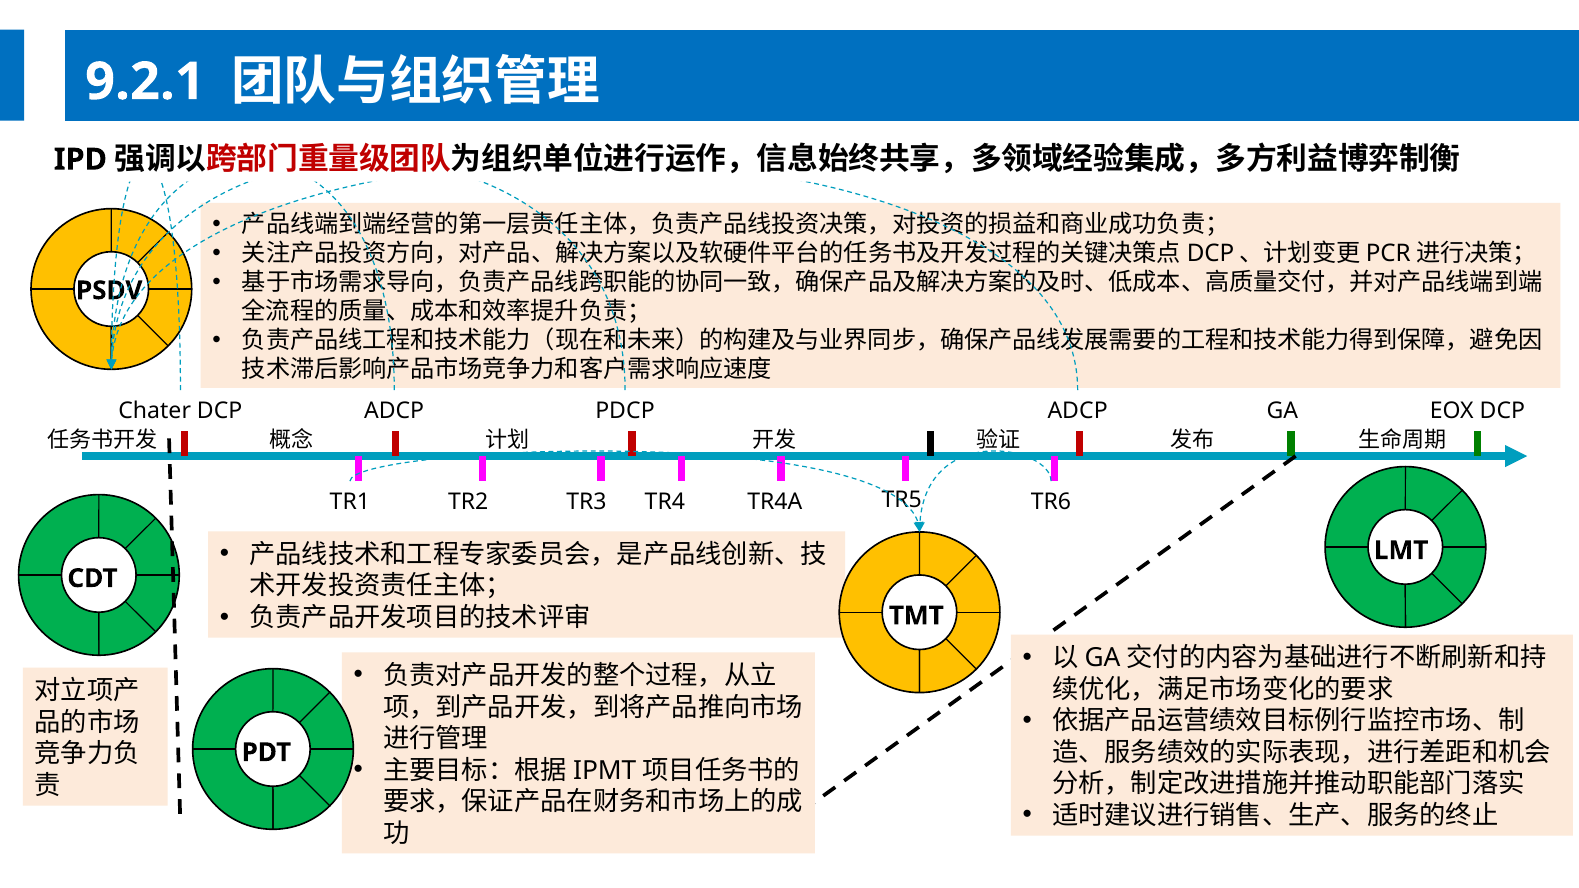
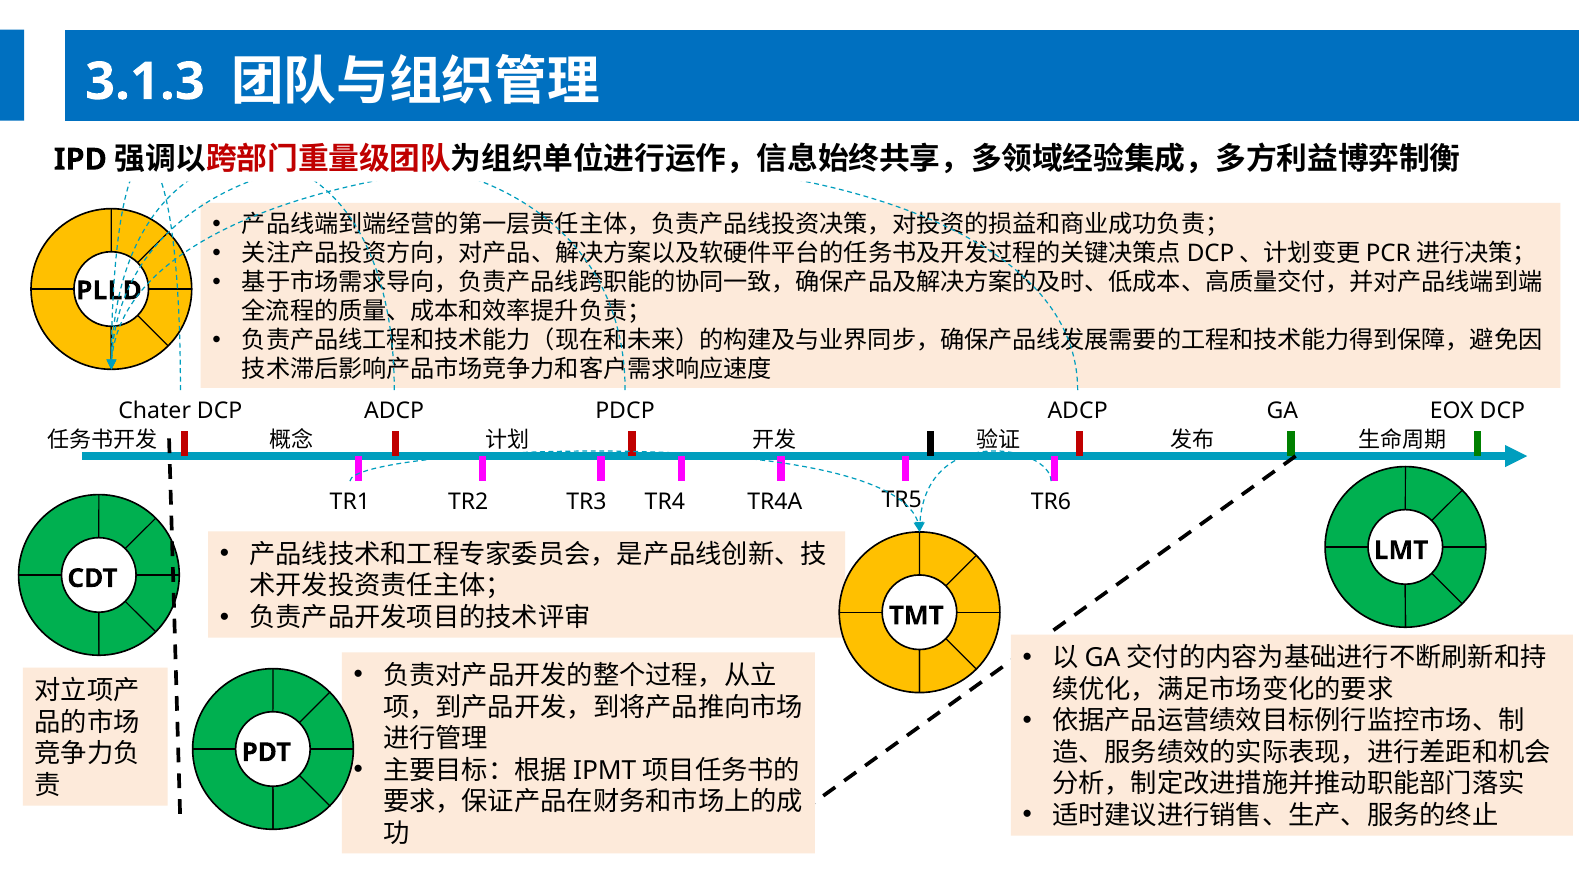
9.2.1: 9.2.1 -> 3.1.3 (145, 82)
PSDV: PSDV -> PLLD (109, 291)
